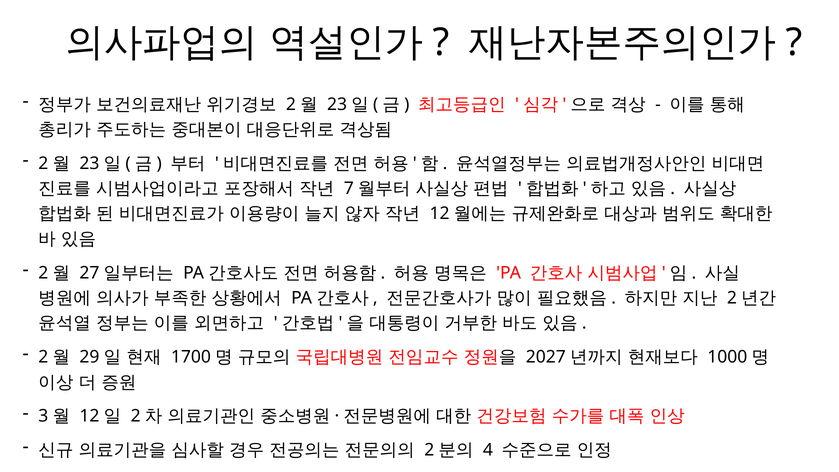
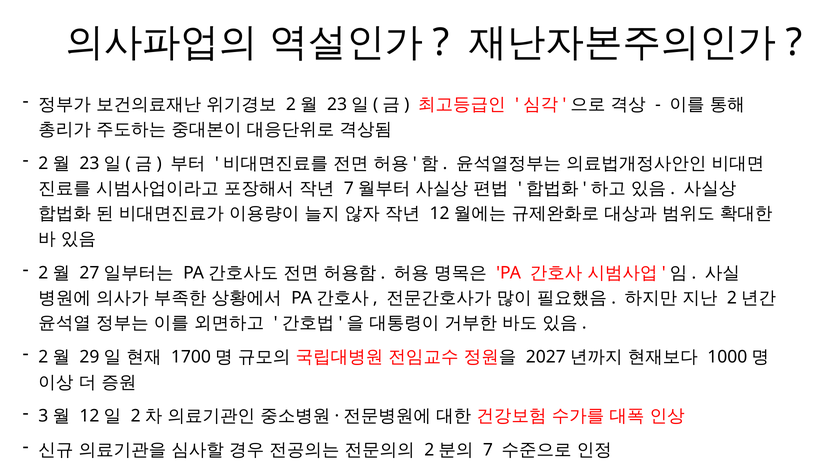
4: 4 -> 7 (488, 450)
